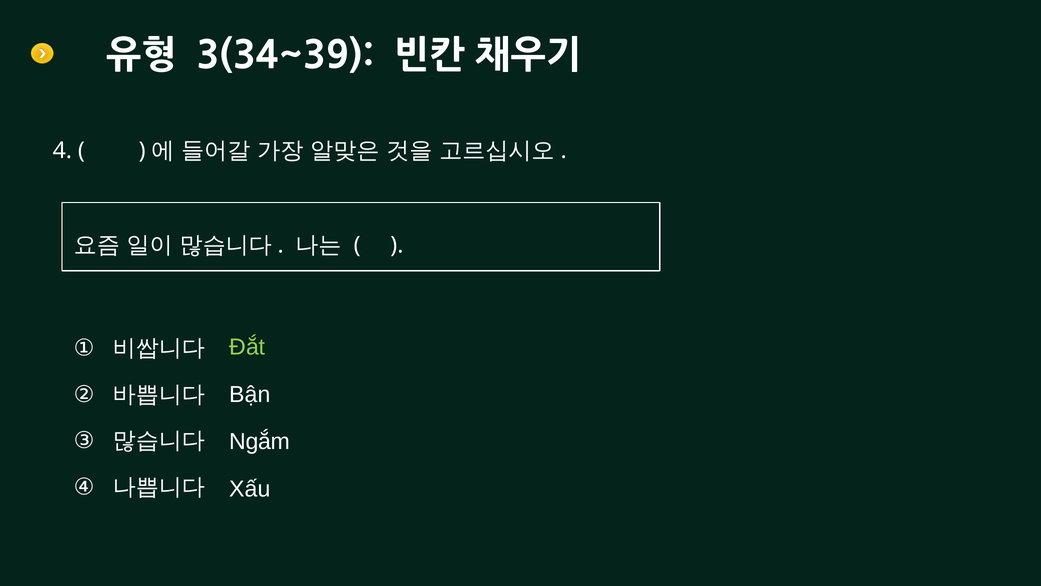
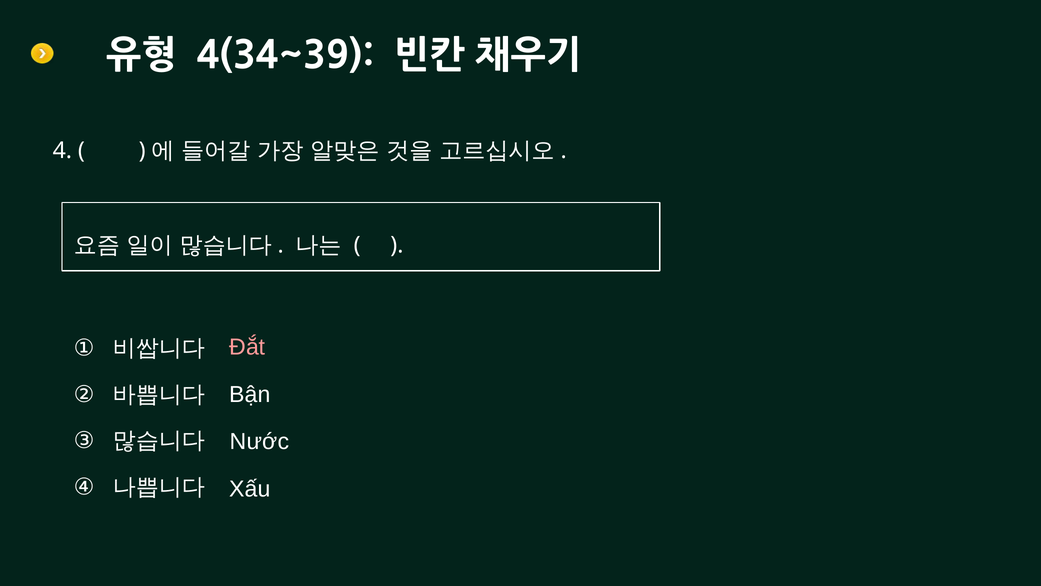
3(34~39: 3(34~39 -> 4(34~39 (286, 56)
Đắt colour: light green -> pink (247, 347)
Ngắm: Ngắm -> Nước (259, 441)
